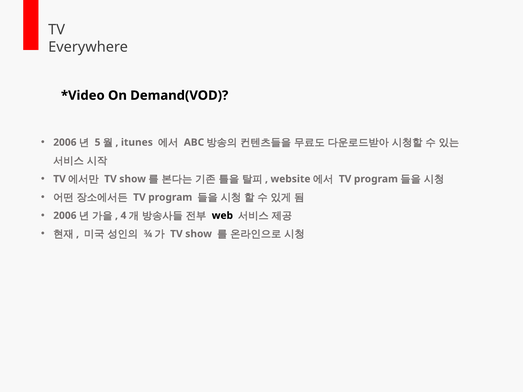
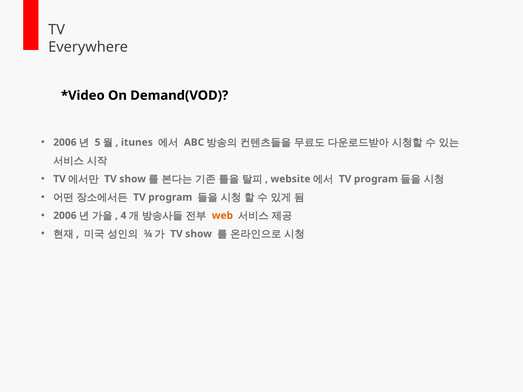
web colour: black -> orange (222, 216)
